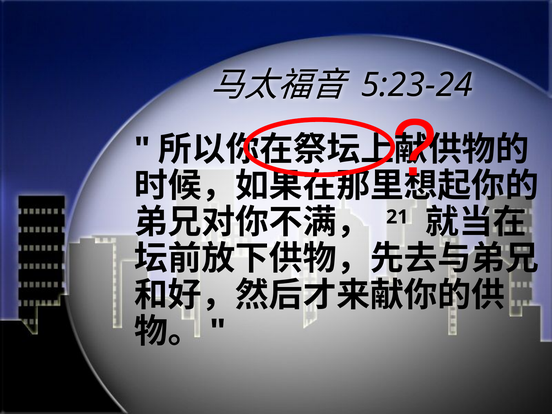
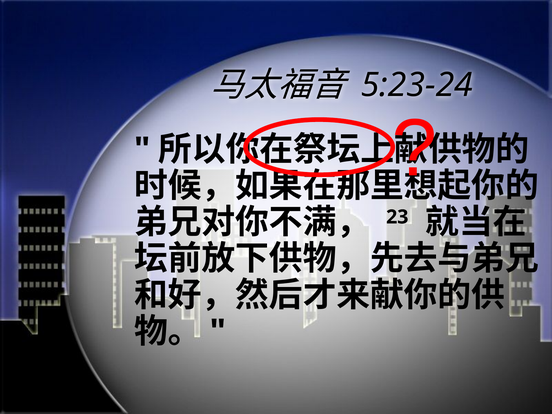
21: 21 -> 23 (397, 217)
